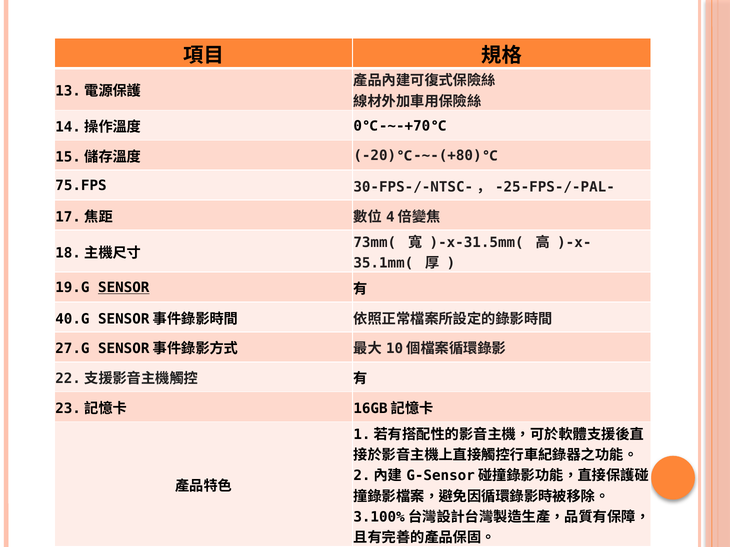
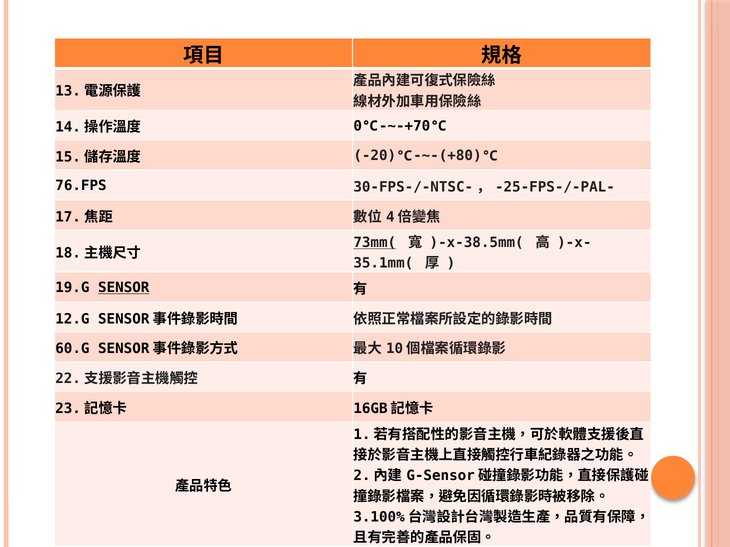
75.FPS: 75.FPS -> 76.FPS (81, 186)
73mm( underline: none -> present (375, 243)
)-x-31.5mm(: )-x-31.5mm( -> )-x-38.5mm( (477, 243)
40.G: 40.G -> 12.G (72, 319)
27.G: 27.G -> 60.G (72, 349)
